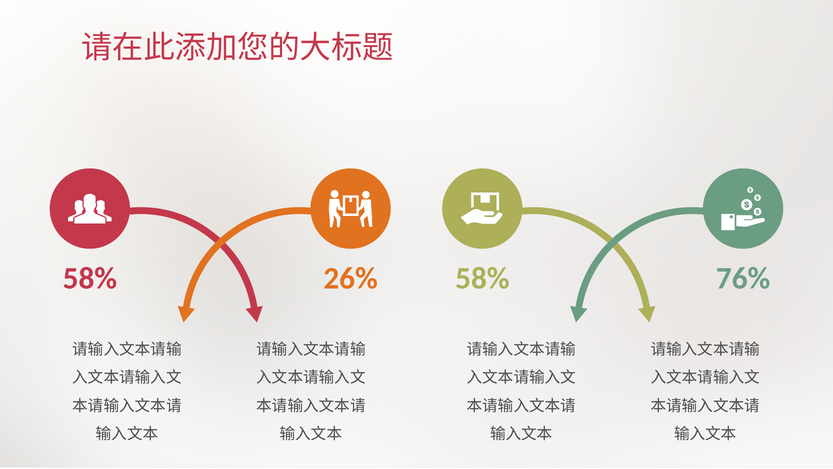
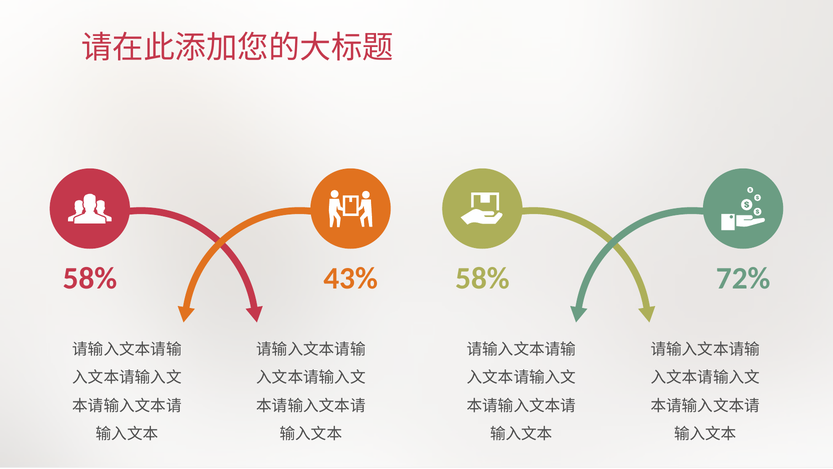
26%: 26% -> 43% (351, 278)
76%: 76% -> 72% (743, 278)
